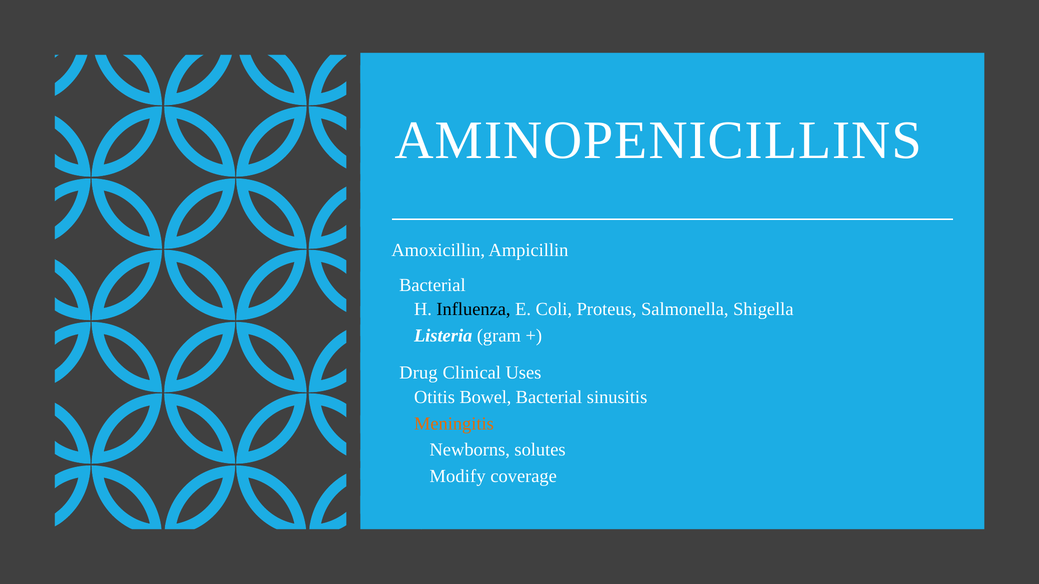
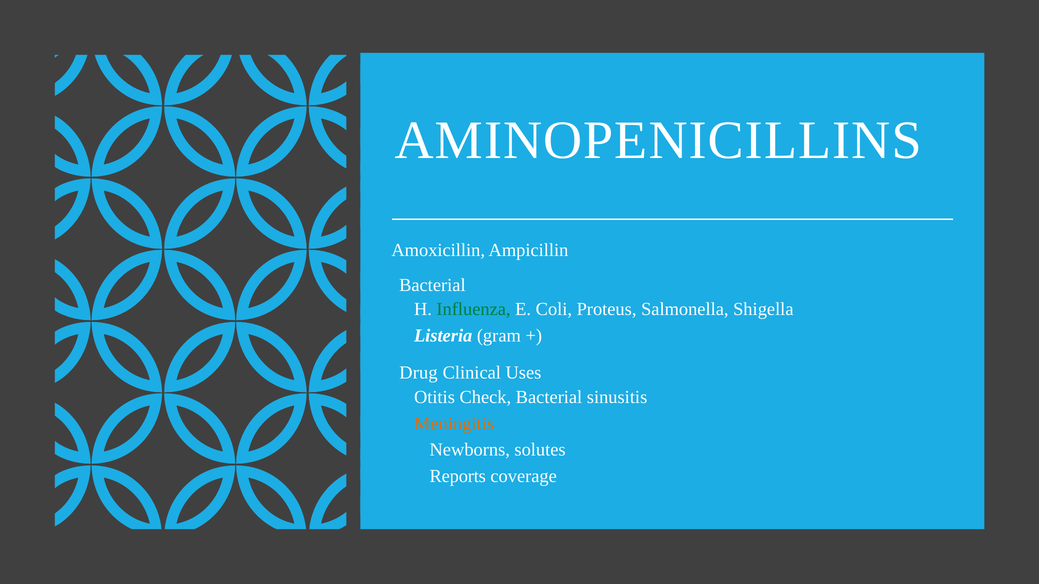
Influenza colour: black -> green (474, 309)
Bowel: Bowel -> Check (485, 397)
Modify: Modify -> Reports (458, 477)
